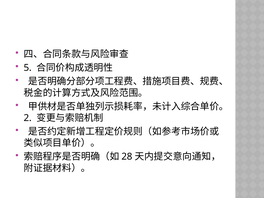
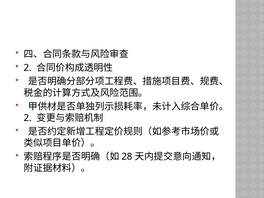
5: 5 -> 2 (28, 68)
